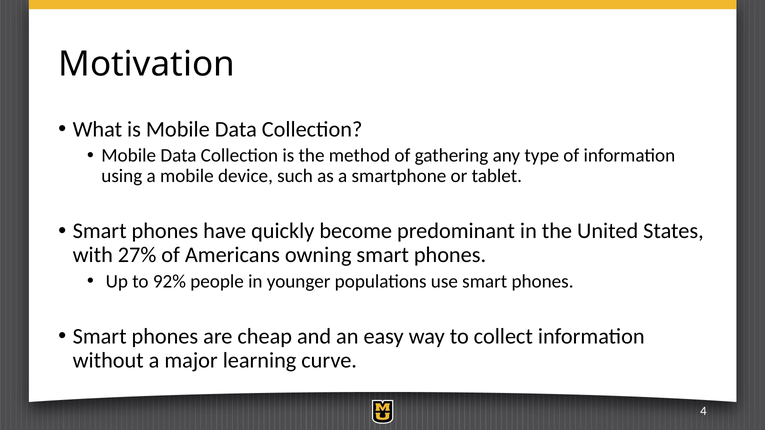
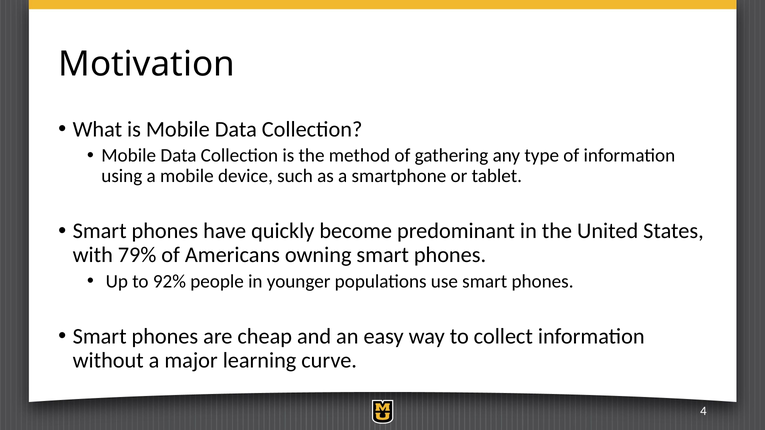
27%: 27% -> 79% (137, 255)
